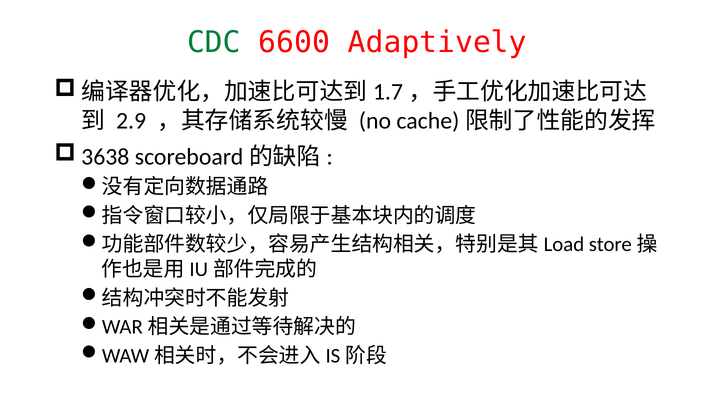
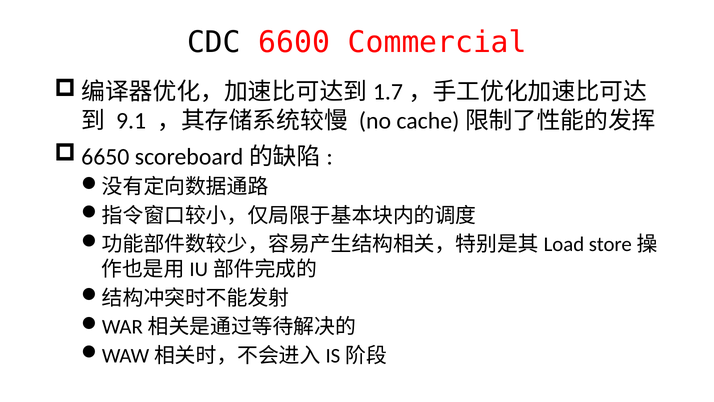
CDC colour: green -> black (214, 42)
Adaptively: Adaptively -> Commercial (437, 42)
2.9: 2.9 -> 9.1 (131, 121)
3638: 3638 -> 6650 (105, 157)
